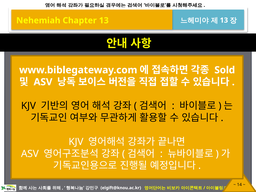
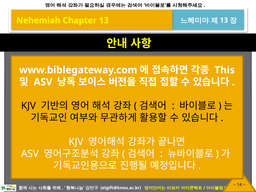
Sold: Sold -> This (225, 70)
